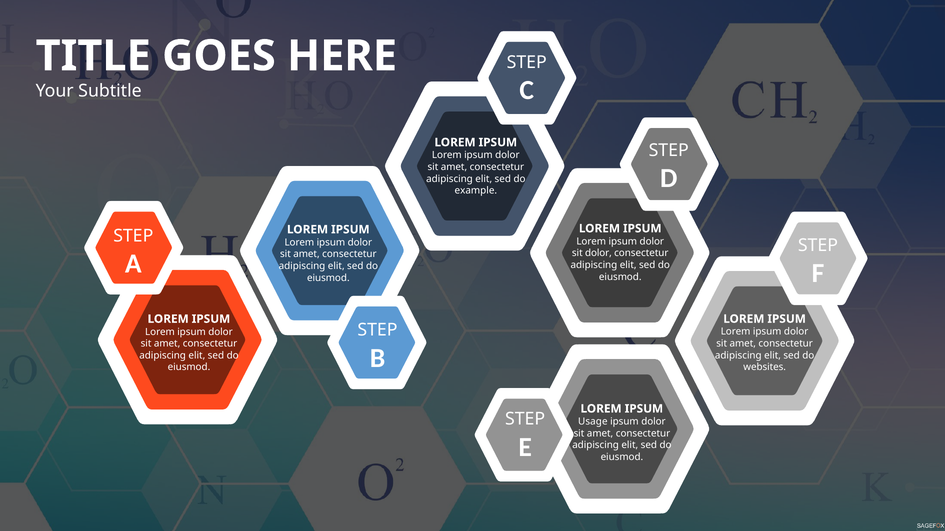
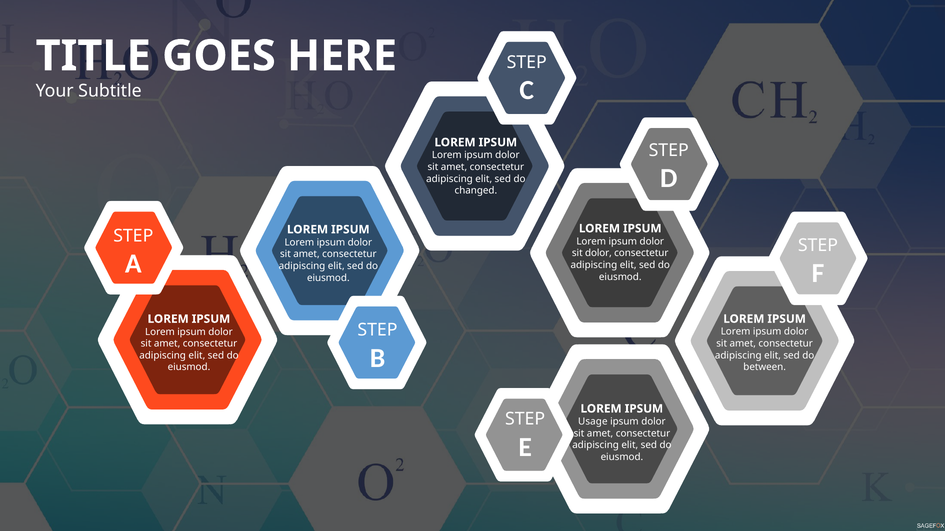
example: example -> changed (476, 191)
websites: websites -> between (765, 368)
